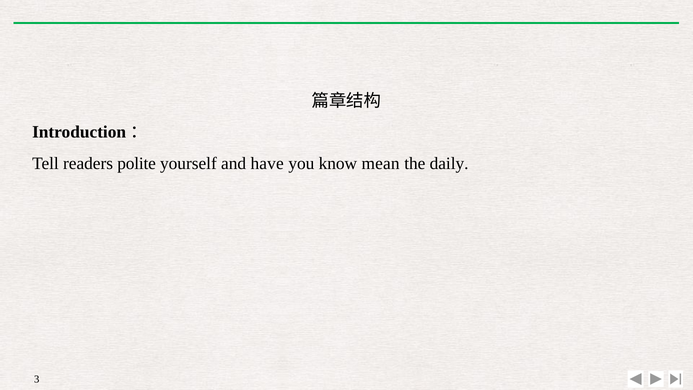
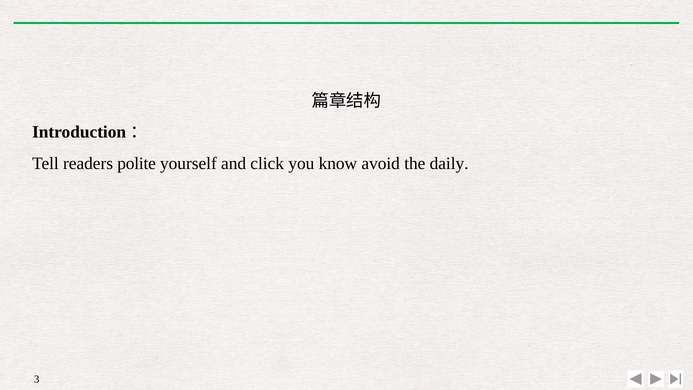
have: have -> click (267, 163)
mean: mean -> avoid (381, 163)
